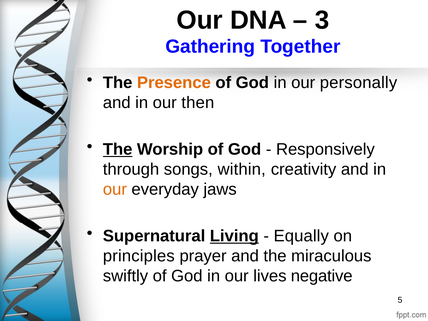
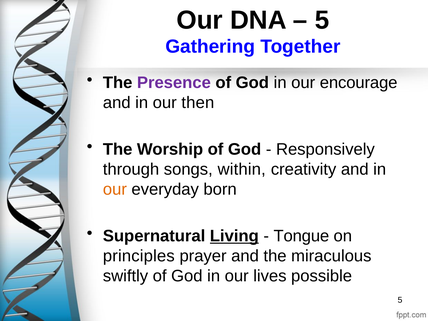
3: 3 -> 5 (322, 20)
Presence colour: orange -> purple (174, 83)
personally: personally -> encourage (359, 83)
The underline: present -> none (118, 149)
jaws: jaws -> born (220, 189)
Equally: Equally -> Tongue (301, 236)
negative: negative -> possible (322, 276)
